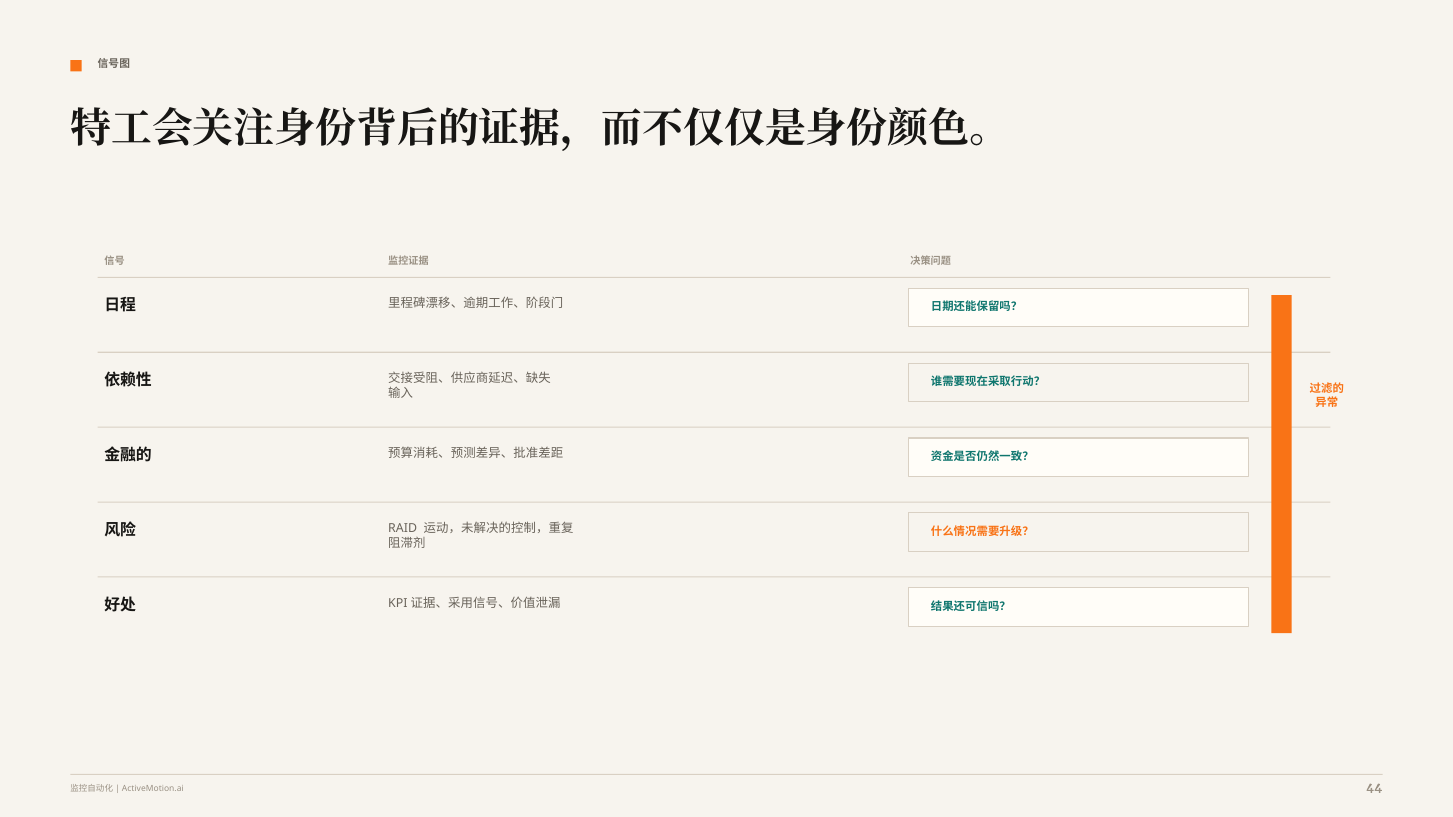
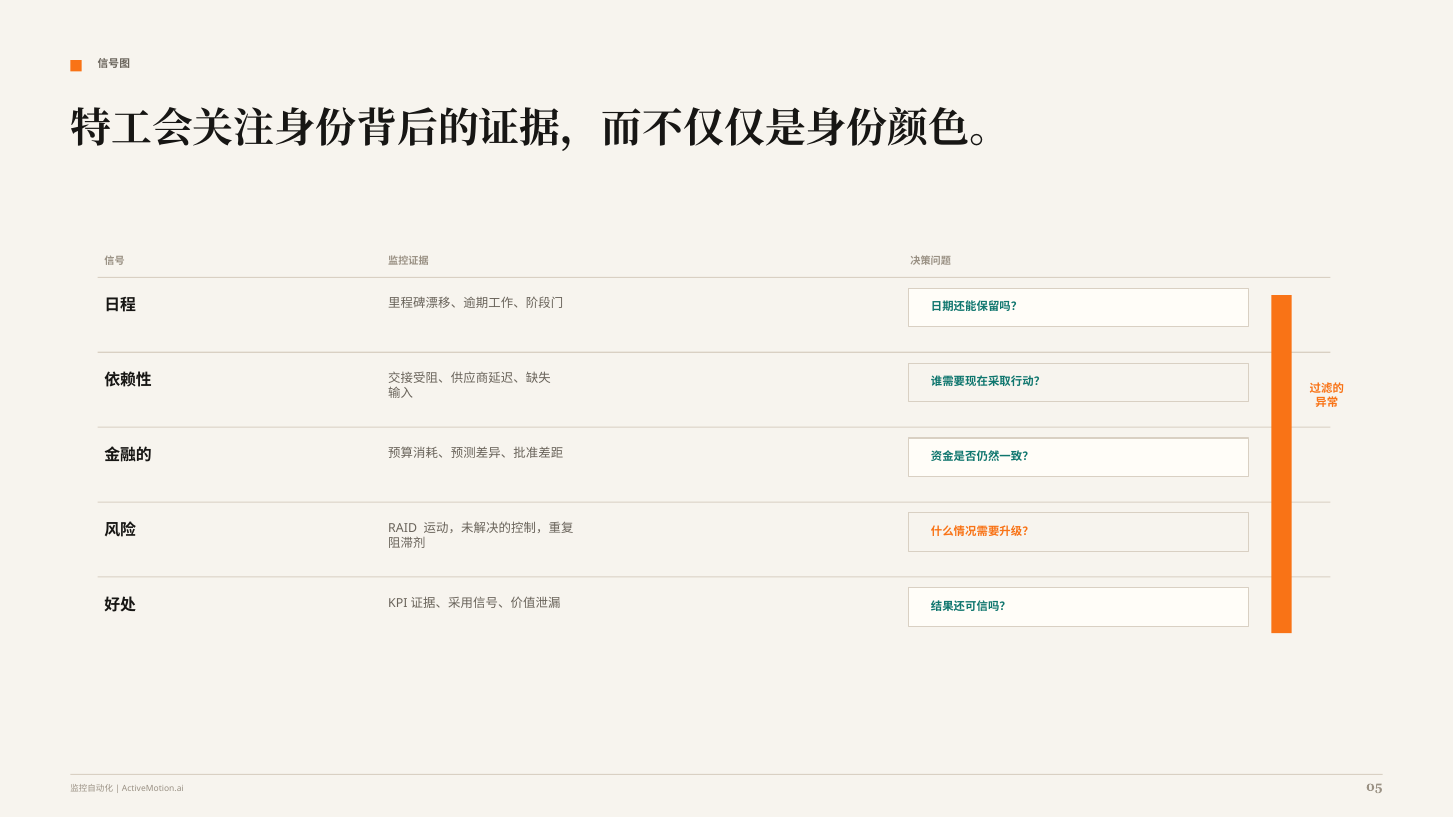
44: 44 -> 05 (1374, 787)
